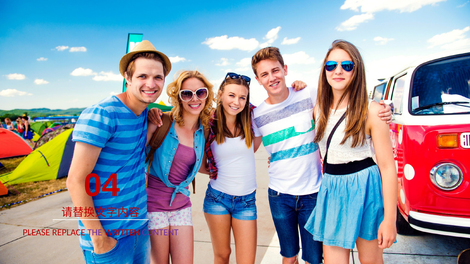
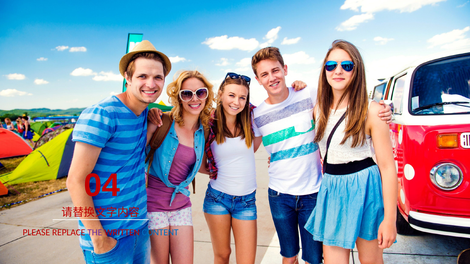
CONTENT colour: purple -> blue (160, 233)
